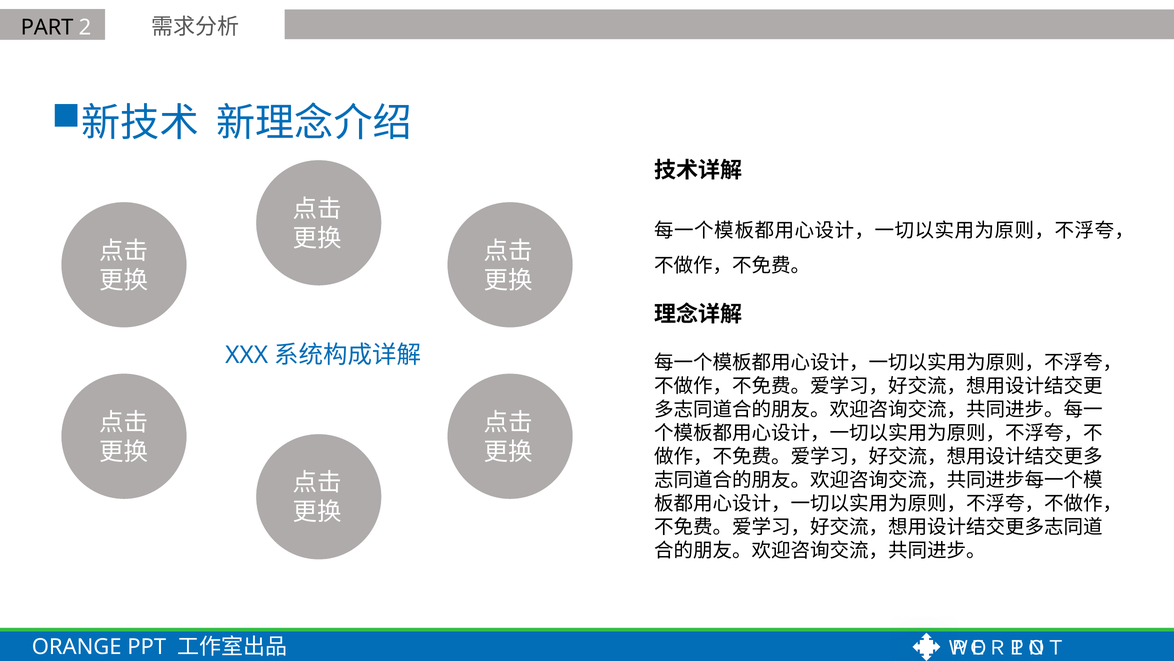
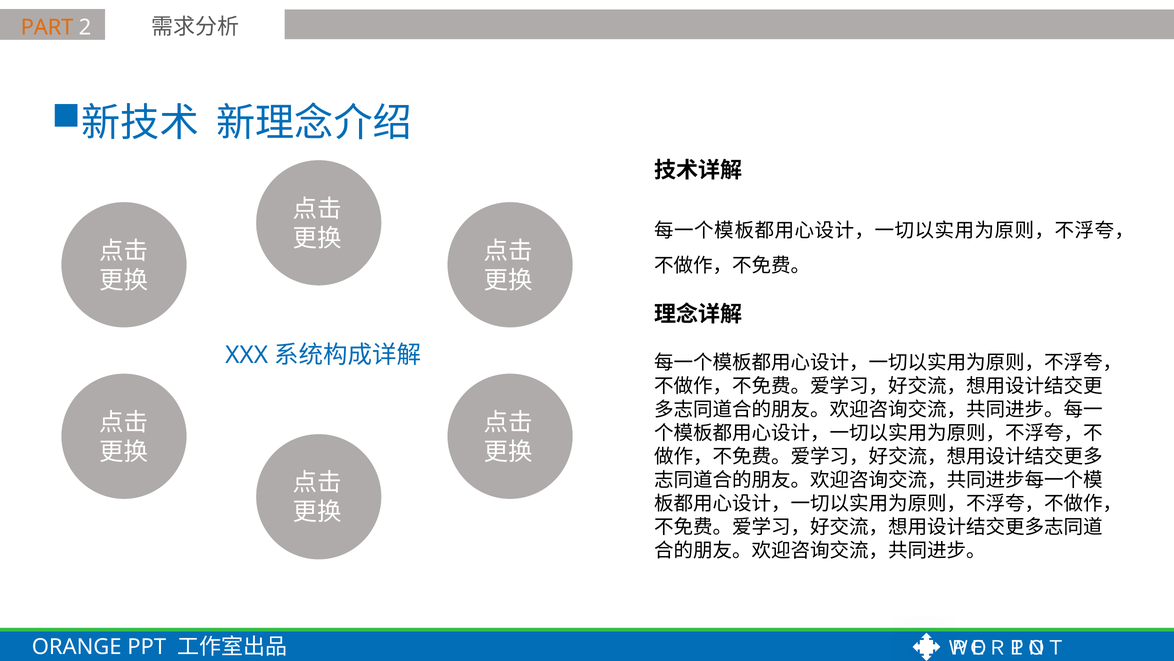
PART colour: black -> orange (47, 27)
